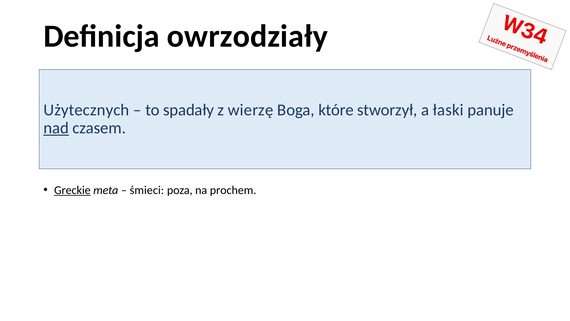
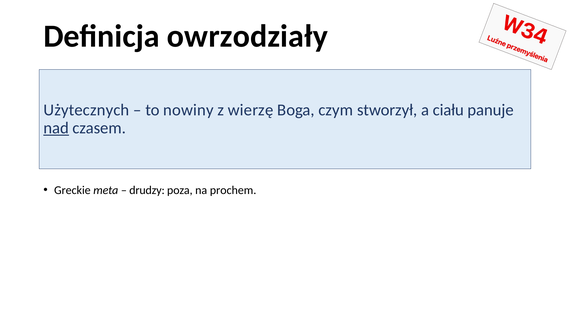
spadały: spadały -> nowiny (188, 110)
które: które -> czym (336, 110)
łaski: łaski -> ciału (448, 110)
Greckie underline: present -> none (72, 190)
śmieci: śmieci -> drudzy (147, 190)
